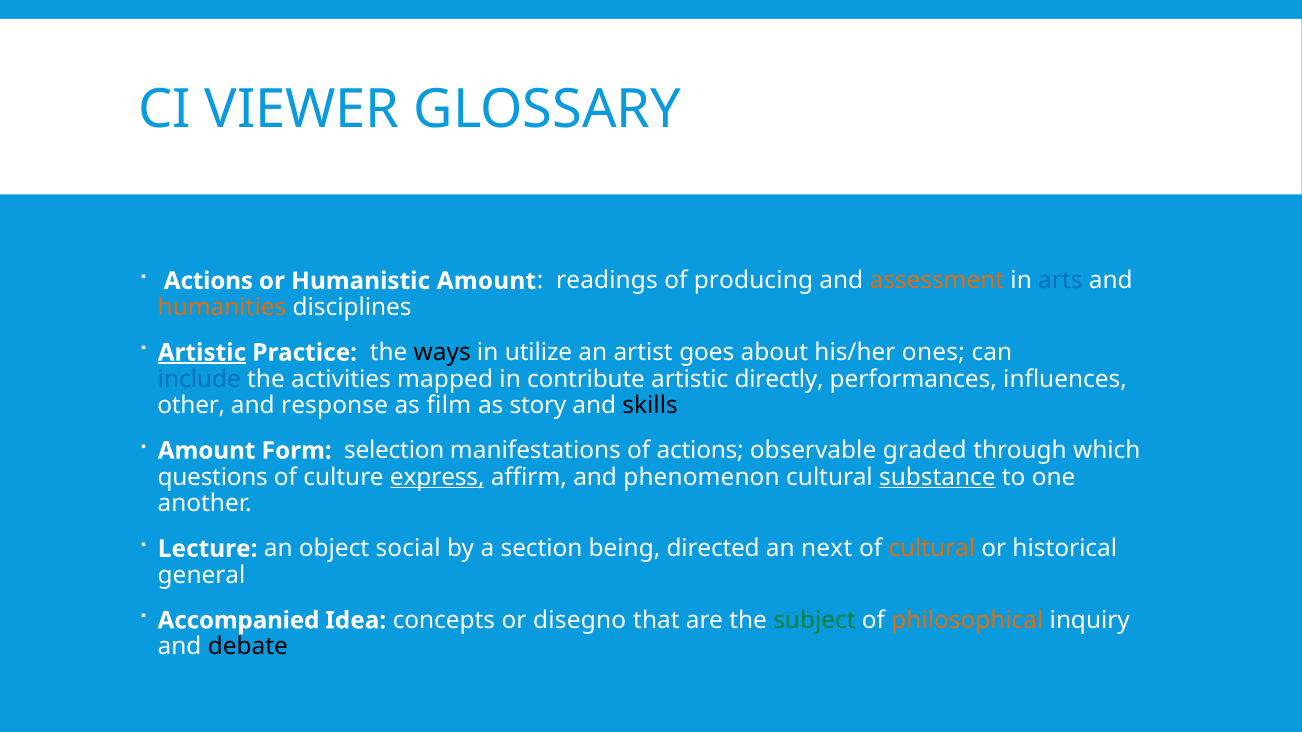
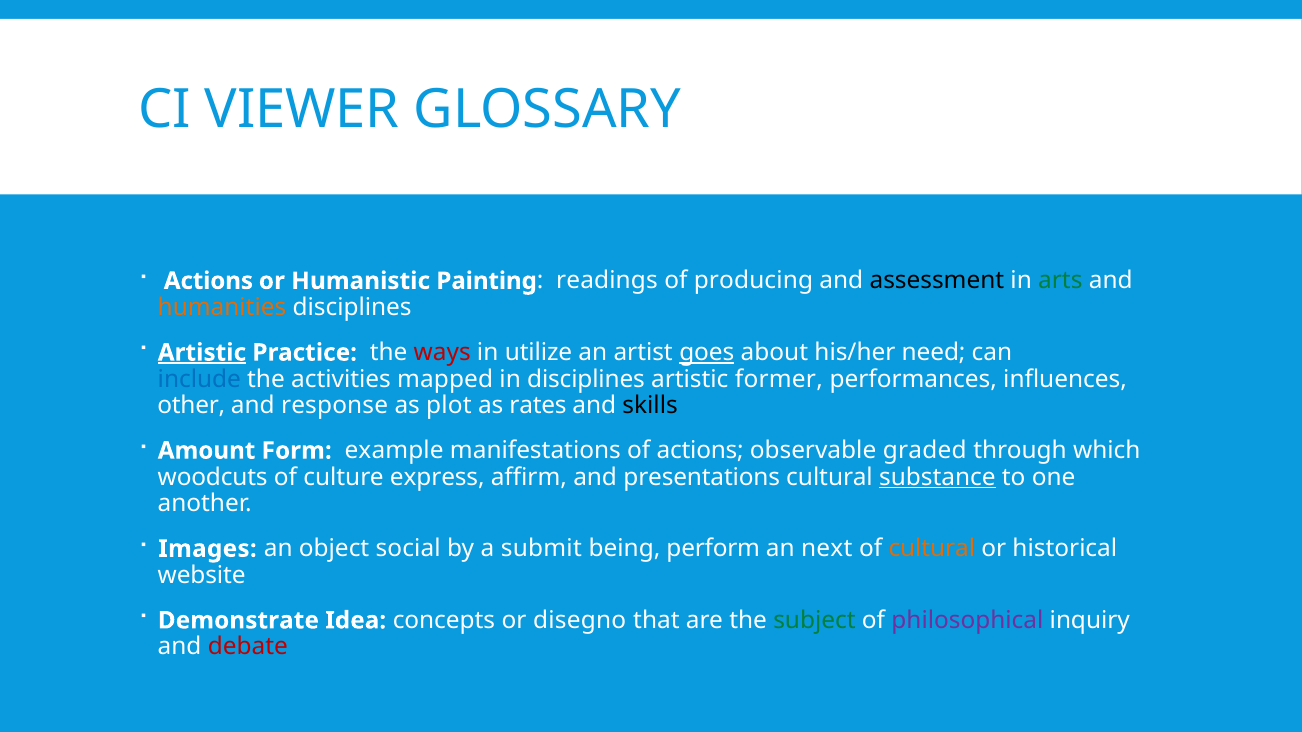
Humanistic Amount: Amount -> Painting (487, 281)
assessment colour: orange -> black (937, 281)
arts colour: blue -> green (1060, 281)
ways colour: black -> red (442, 353)
goes underline: none -> present (707, 353)
ones: ones -> need (934, 353)
in contribute: contribute -> disciplines (586, 379)
directly: directly -> former (779, 379)
film: film -> plot (449, 406)
story: story -> rates (538, 406)
selection: selection -> example (394, 451)
questions: questions -> woodcuts (213, 477)
express underline: present -> none (437, 477)
phenomenon: phenomenon -> presentations (702, 477)
Lecture: Lecture -> Images (207, 549)
section: section -> submit (541, 549)
directed: directed -> perform (713, 549)
general: general -> website (202, 575)
Accompanied: Accompanied -> Demonstrate (238, 621)
philosophical colour: orange -> purple (967, 621)
debate colour: black -> red (248, 647)
